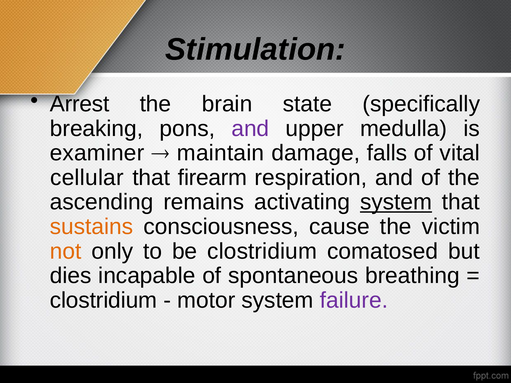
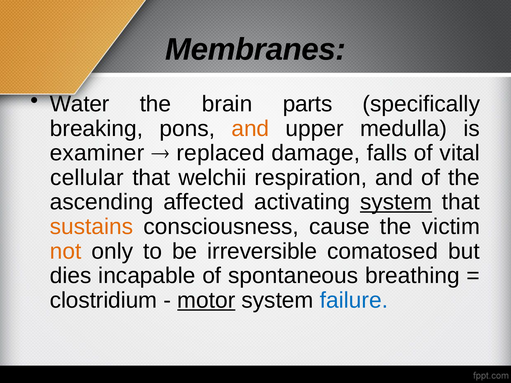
Stimulation: Stimulation -> Membranes (256, 49)
Arrest: Arrest -> Water (80, 104)
state: state -> parts (308, 104)
and colour: purple -> orange (250, 129)
maintain: maintain -> replaced (221, 153)
firearm: firearm -> welchii (212, 178)
remains: remains -> affected (204, 202)
be clostridium: clostridium -> irreversible (262, 251)
motor underline: none -> present (206, 300)
failure colour: purple -> blue (354, 300)
